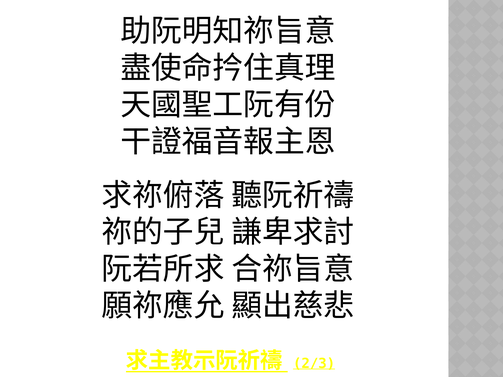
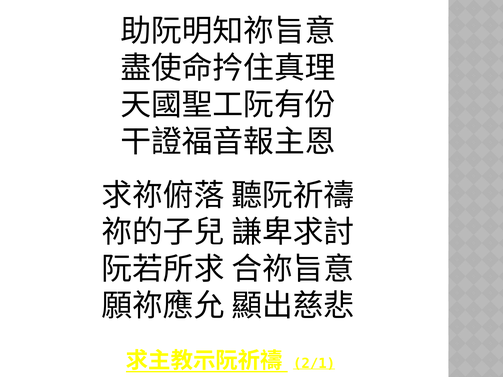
2/3: 2/3 -> 2/1 (314, 364)
